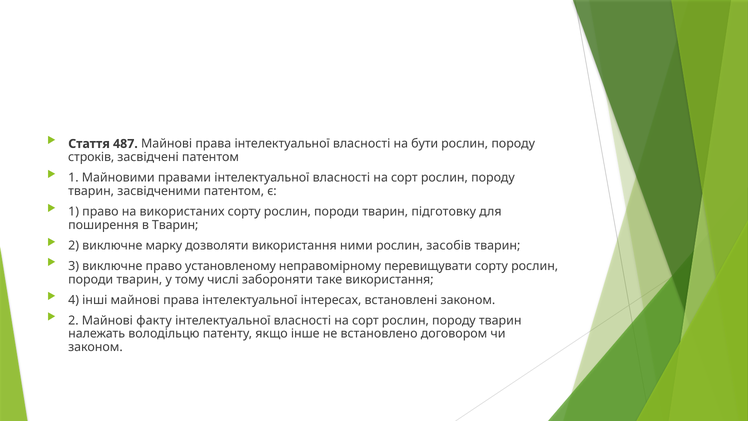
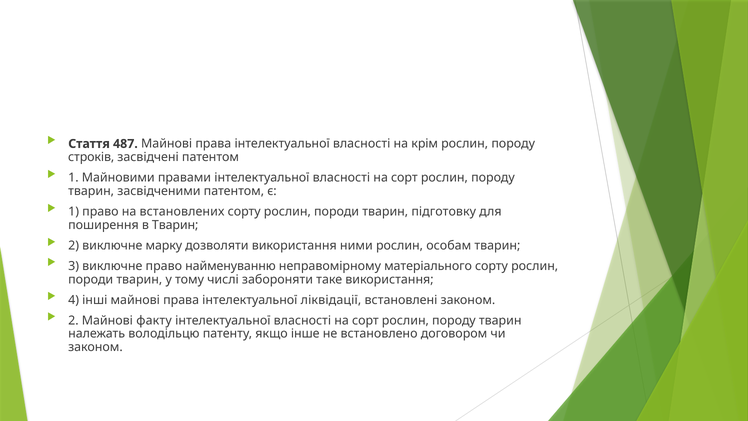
бути: бути -> крім (425, 144)
використаних: використаних -> встановлених (182, 212)
засобів: засобів -> особам (449, 245)
установленому: установленому -> найменуванню (230, 266)
перевищувати: перевищувати -> матеріального (428, 266)
інтересах: інтересах -> ліквідації (331, 300)
